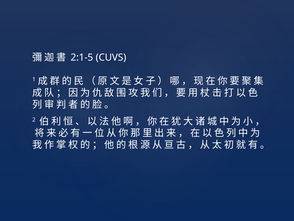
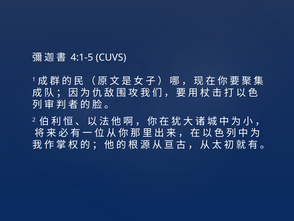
2:1-5: 2:1-5 -> 4:1-5 (82, 57)
